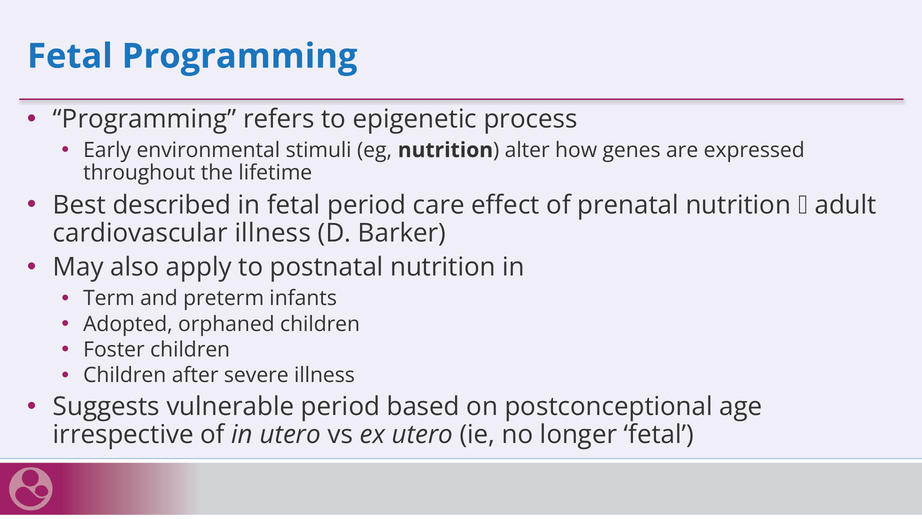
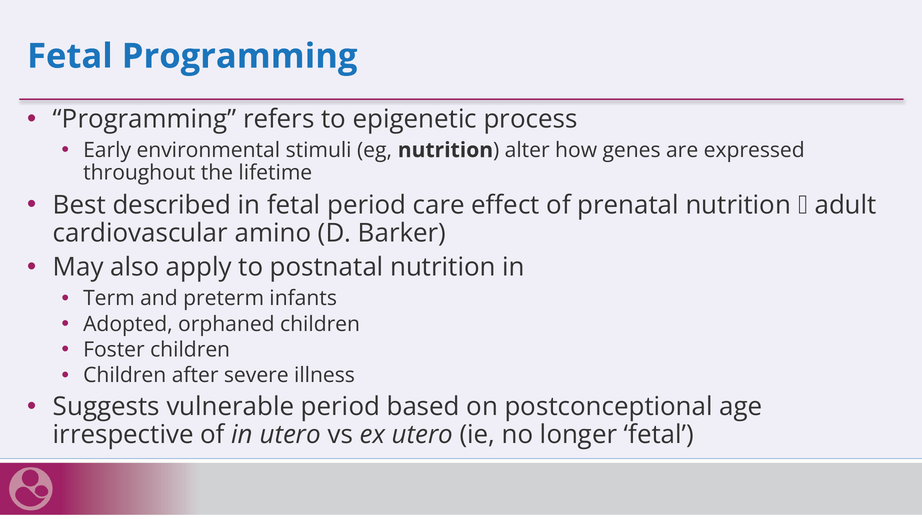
cardiovascular illness: illness -> amino (273, 233)
